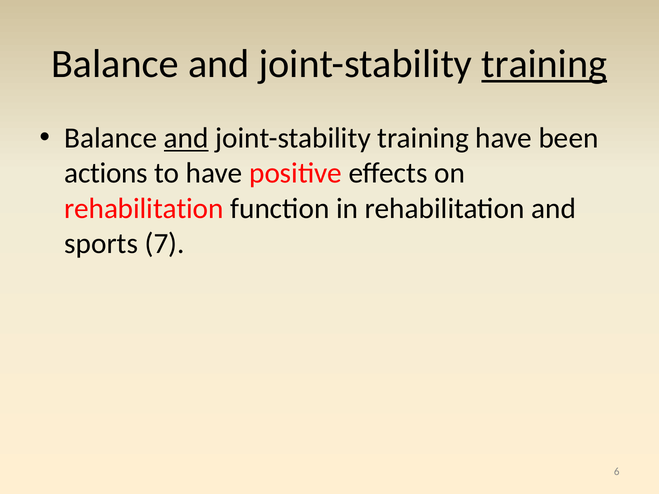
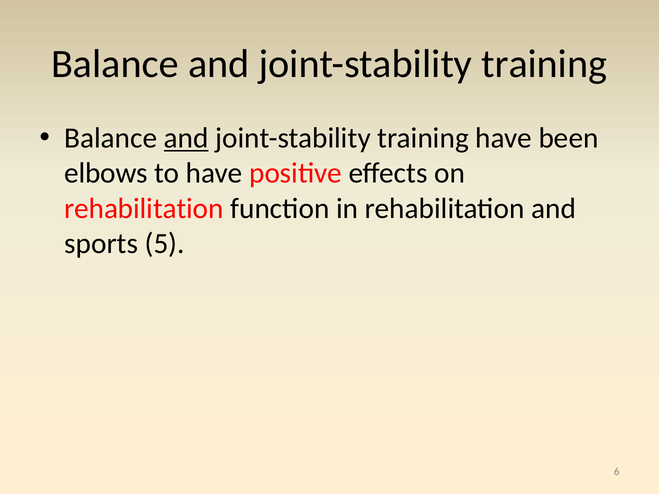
training underline: present -> none (544, 64)
actions: actions -> elbows (106, 173)
7: 7 -> 5 (165, 244)
